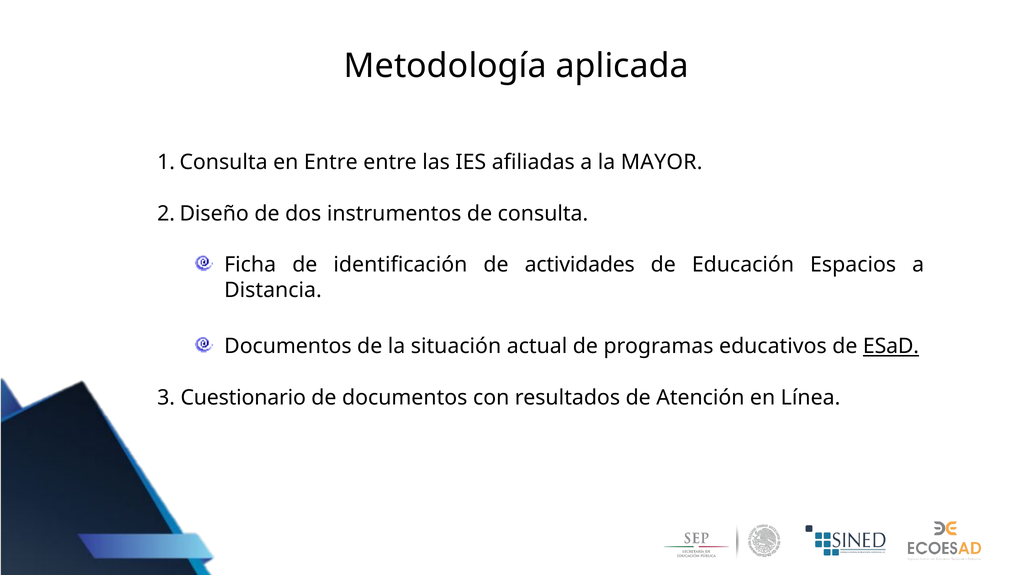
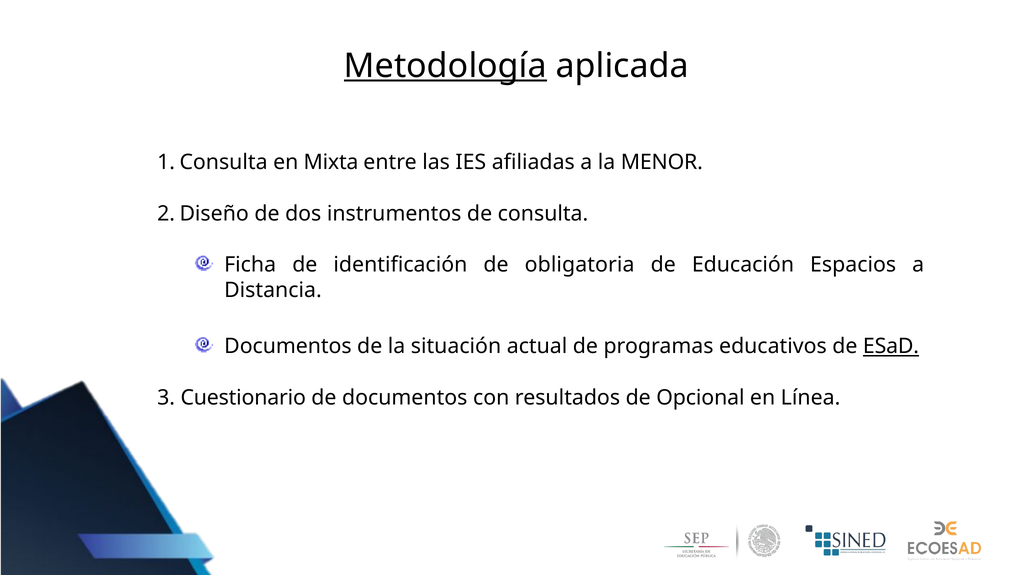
Metodología underline: none -> present (445, 66)
en Entre: Entre -> Mixta (331, 162)
MAYOR: MAYOR -> MENOR (662, 162)
actividades: actividades -> obligatoria (580, 265)
Atención: Atención -> Opcional (700, 397)
